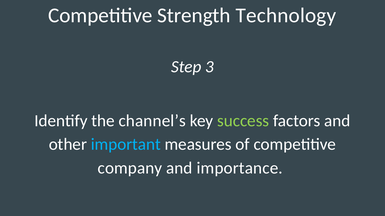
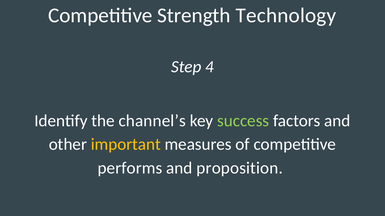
3: 3 -> 4 (210, 67)
important colour: light blue -> yellow (126, 145)
company: company -> performs (130, 168)
importance: importance -> proposition (240, 168)
